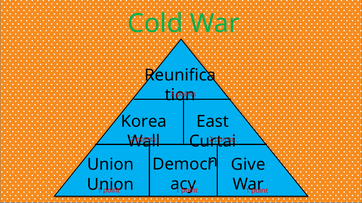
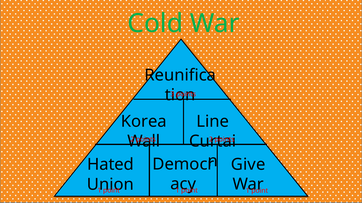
East: East -> Line (213, 122)
Union: Union -> Hated (110, 165)
